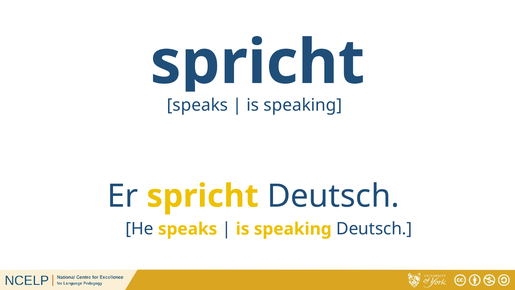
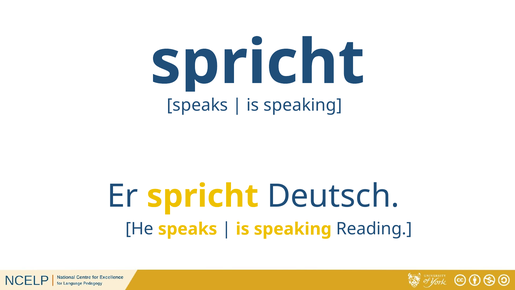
speaking Deutsch: Deutsch -> Reading (374, 229)
